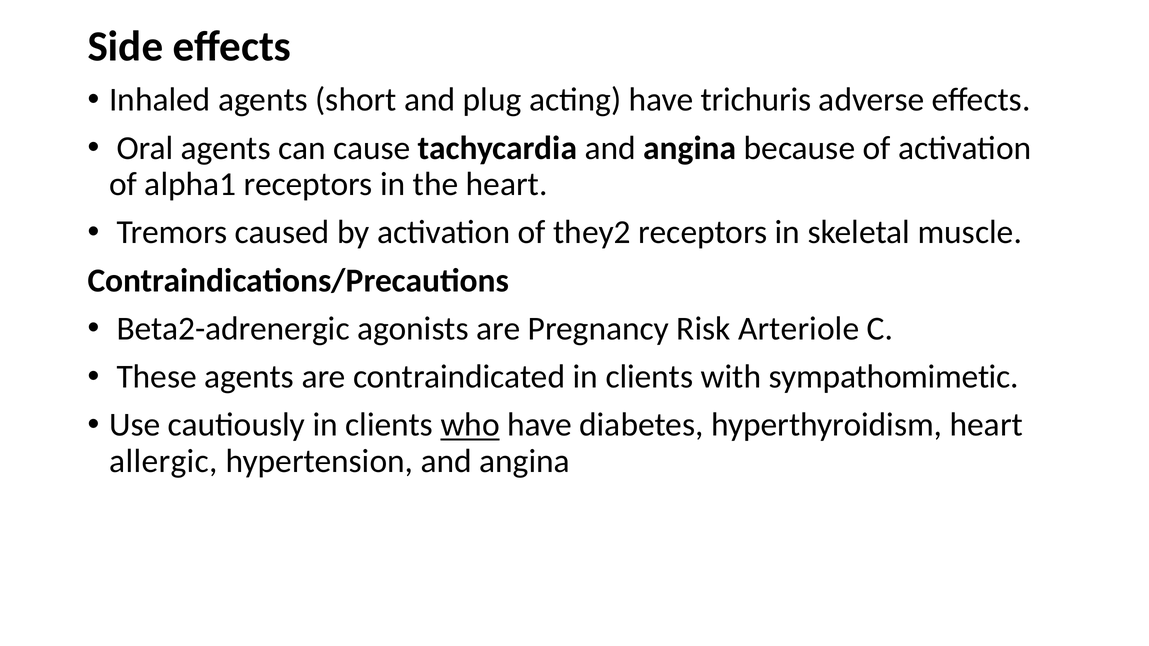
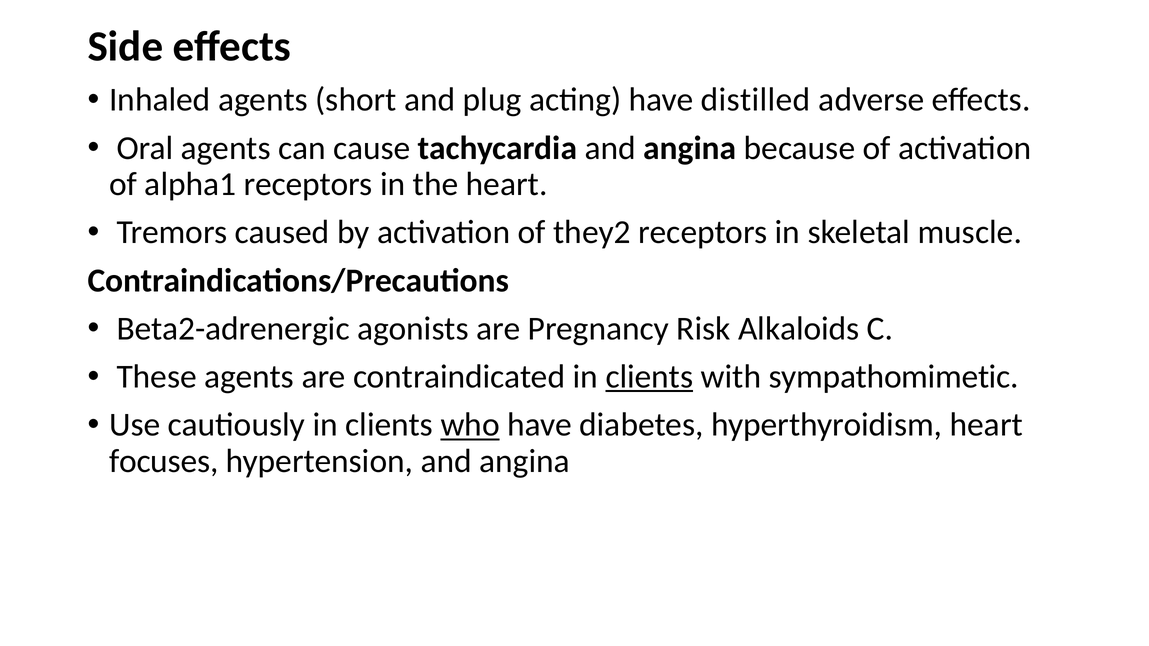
trichuris: trichuris -> distilled (756, 100)
Arteriole: Arteriole -> Alkaloids (799, 329)
clients underline: none -> present (649, 377)
allergic: allergic -> focuses (164, 461)
